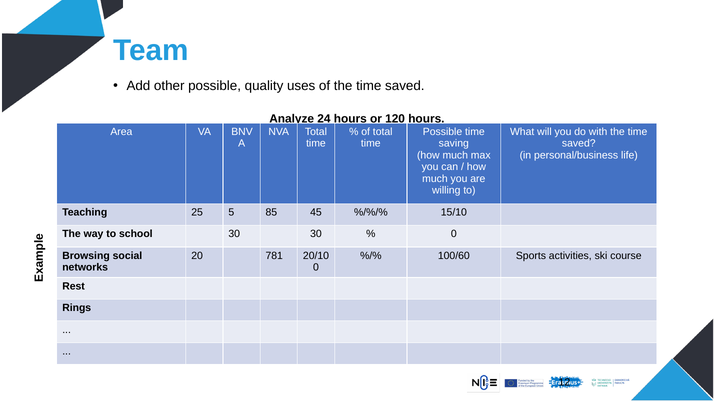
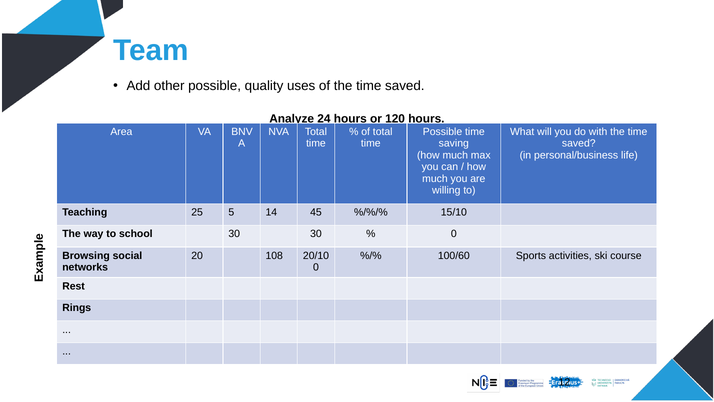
85: 85 -> 14 (271, 212)
781: 781 -> 108 (274, 256)
